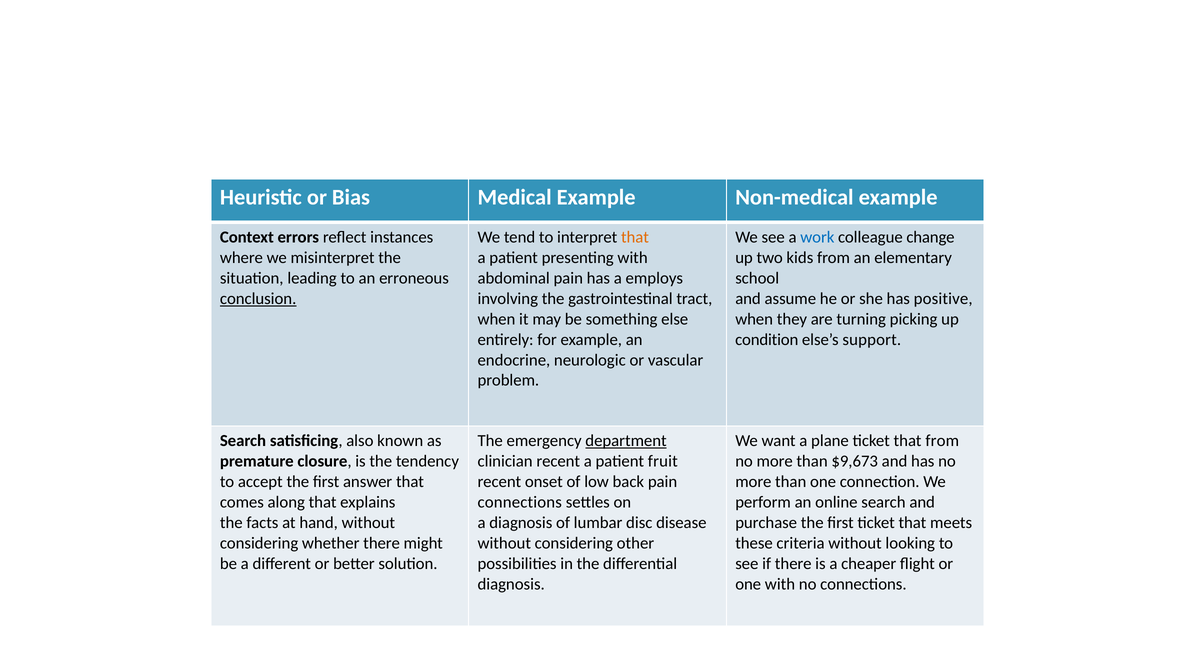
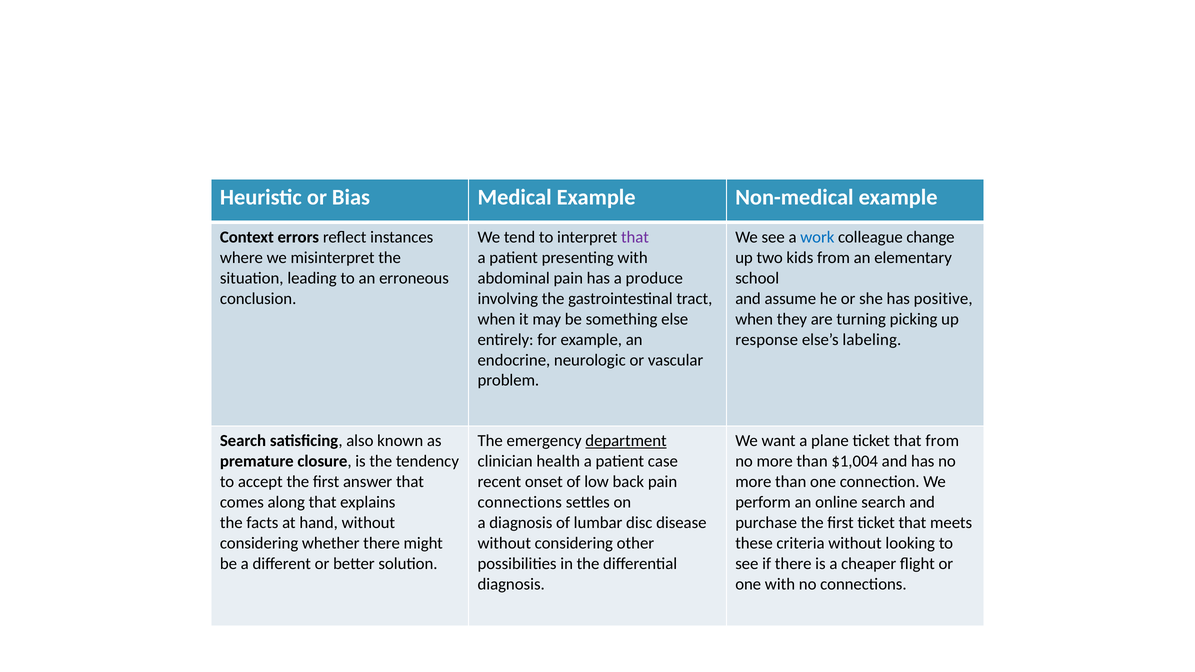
that colour: orange -> purple (635, 237)
employs: employs -> produce (654, 278)
conclusion underline: present -> none (258, 299)
condition: condition -> response (767, 340)
support: support -> labeling (872, 340)
clinician recent: recent -> health (558, 461)
fruit: fruit -> case (663, 461)
$9,673: $9,673 -> $1,004 (855, 461)
